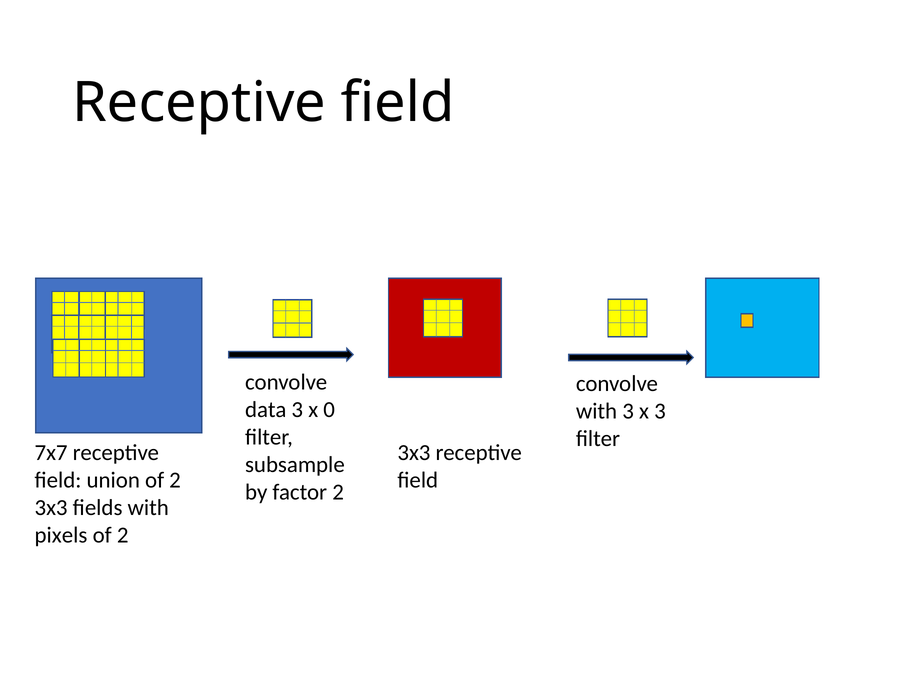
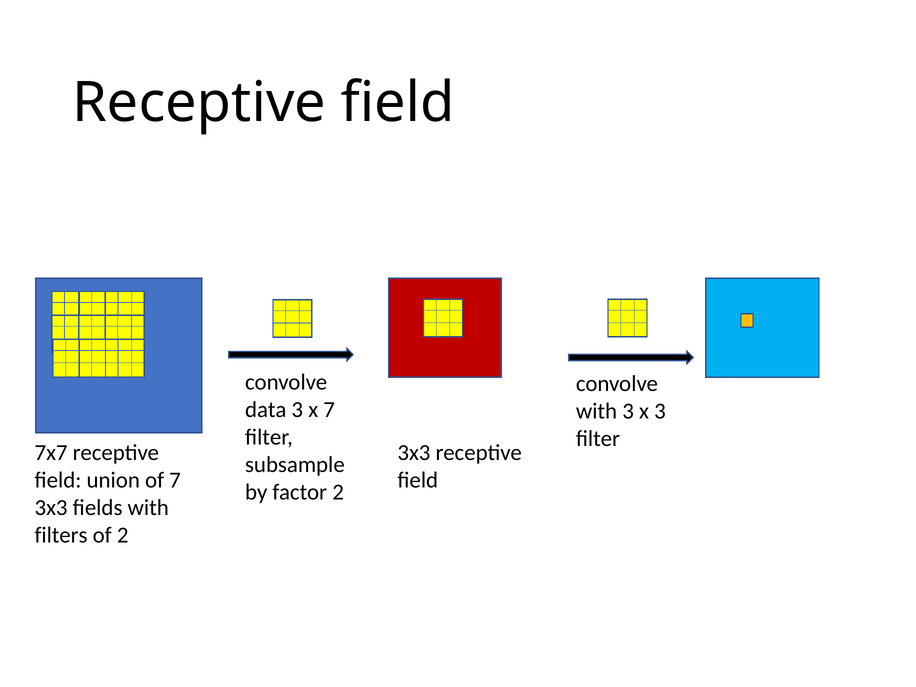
x 0: 0 -> 7 (329, 410)
union of 2: 2 -> 7 (175, 480)
pixels: pixels -> filters (61, 535)
